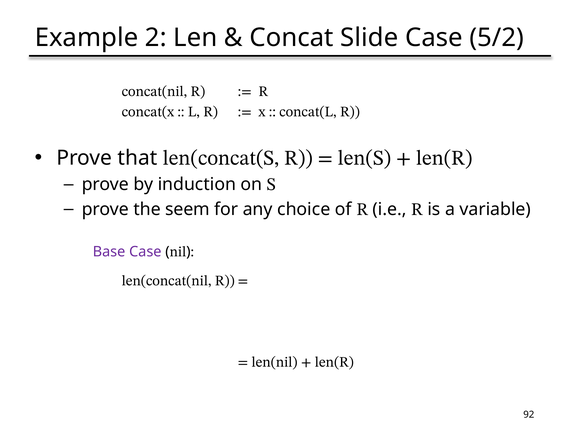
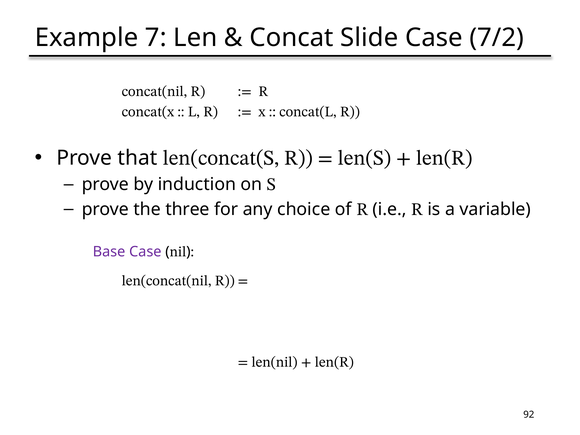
2: 2 -> 7 (156, 38)
5/2: 5/2 -> 7/2 (497, 38)
seem: seem -> three (188, 209)
